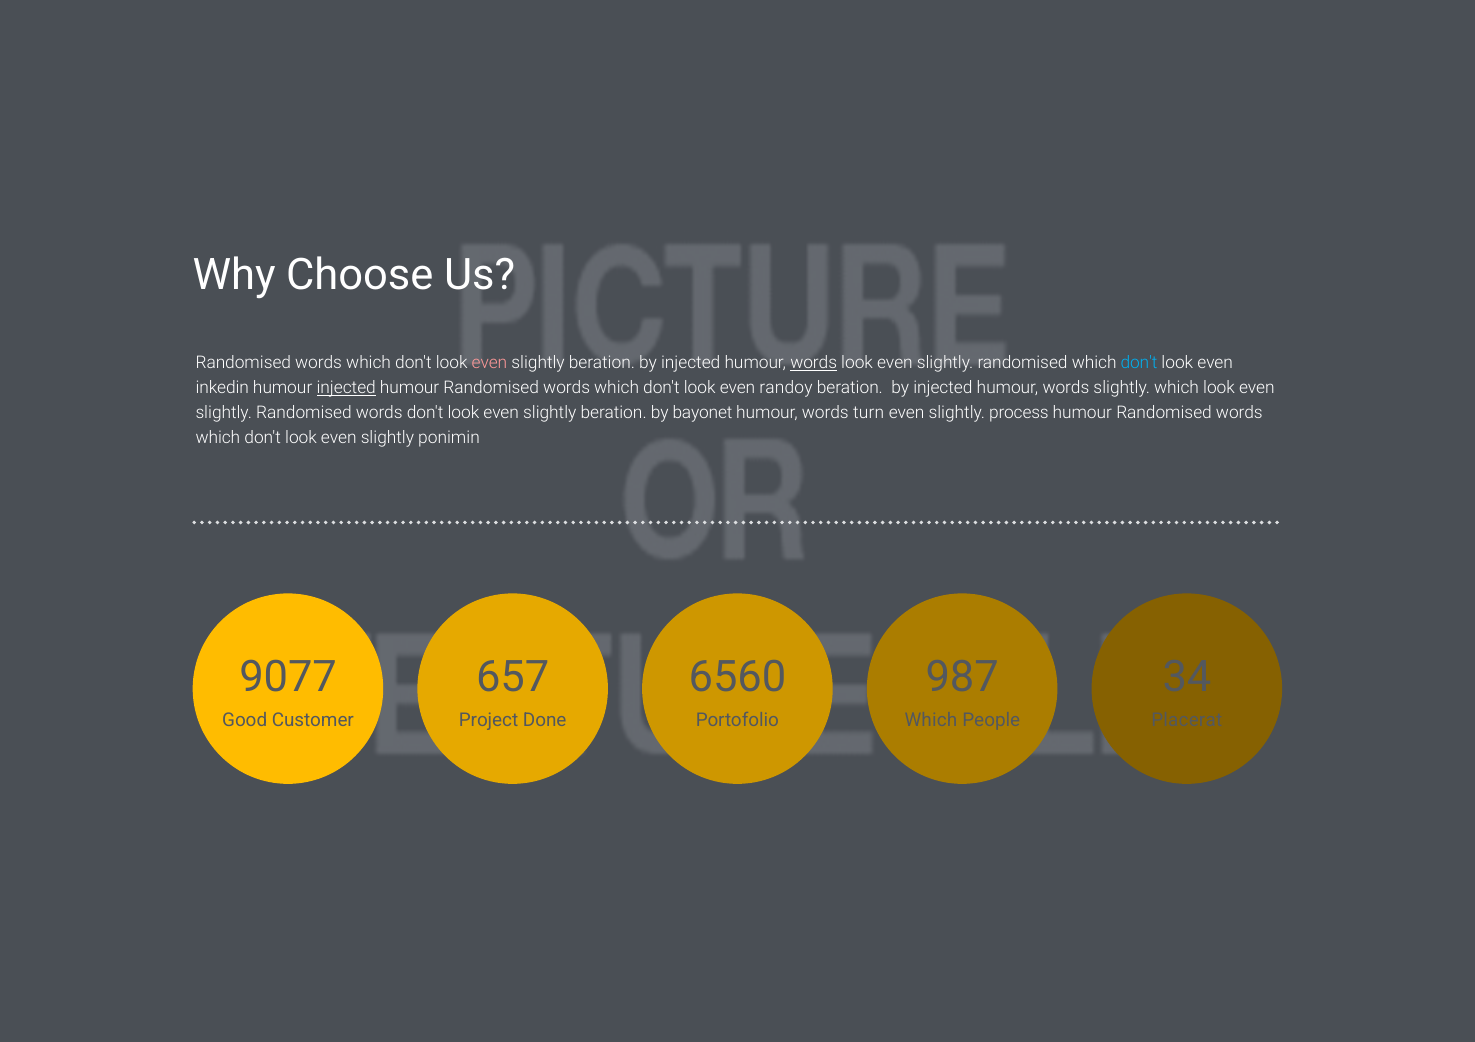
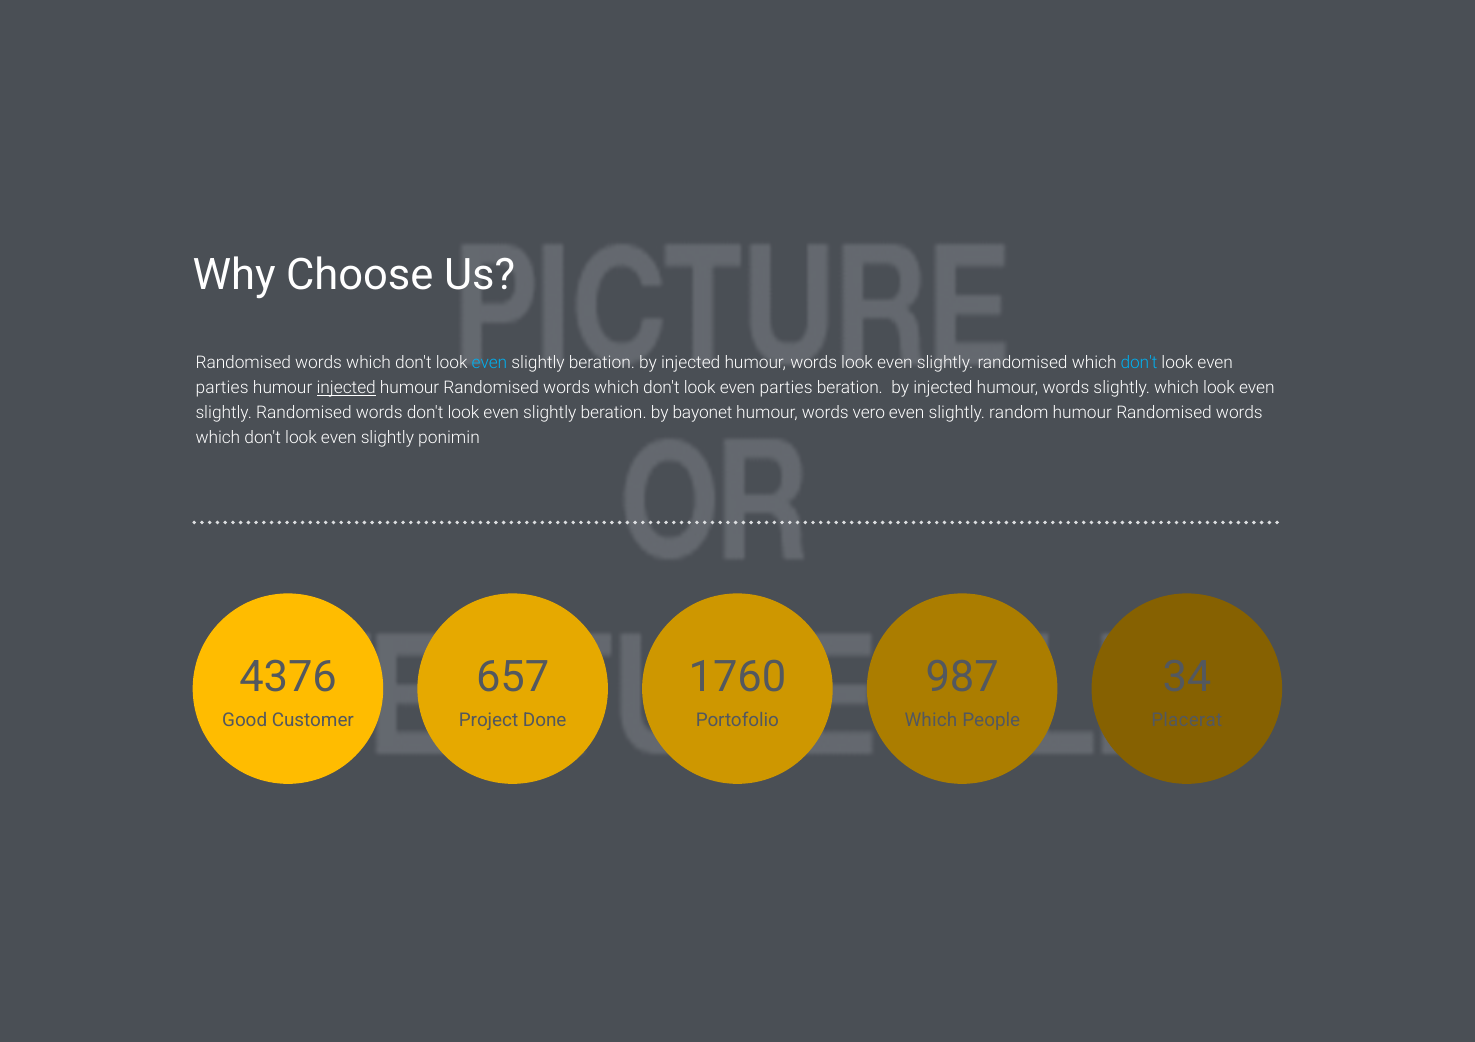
even colour: pink -> light blue (490, 363)
words underline: present -> none (814, 363)
inkedin: inkedin -> parties (222, 388)
randoy: randoy -> parties (786, 388)
turn: turn -> vero (869, 413)
process: process -> random (1019, 413)
9077: 9077 -> 4376 (288, 677)
6560: 6560 -> 1760 (737, 677)
